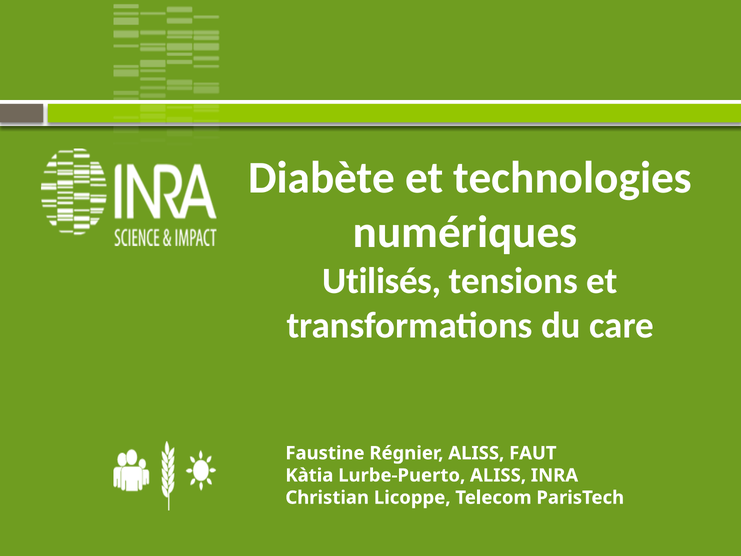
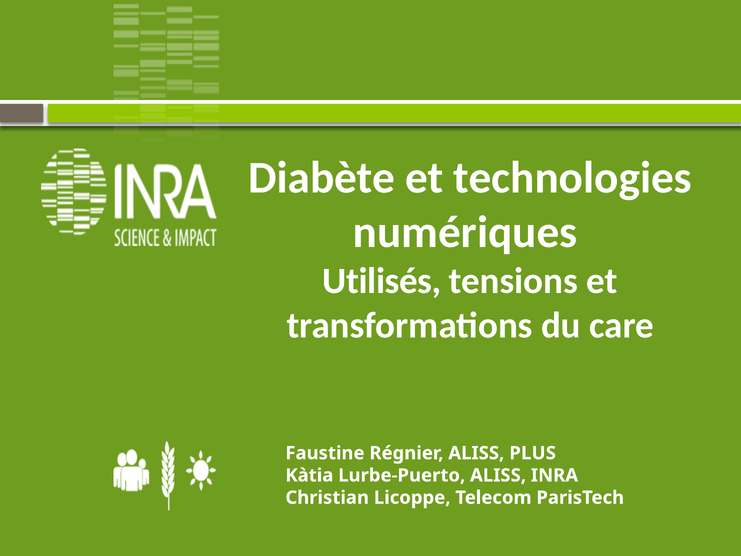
FAUT: FAUT -> PLUS (533, 453)
